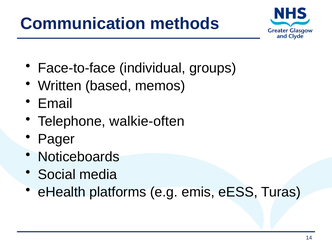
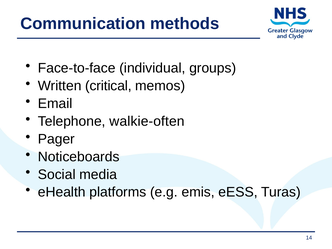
based: based -> critical (108, 86)
